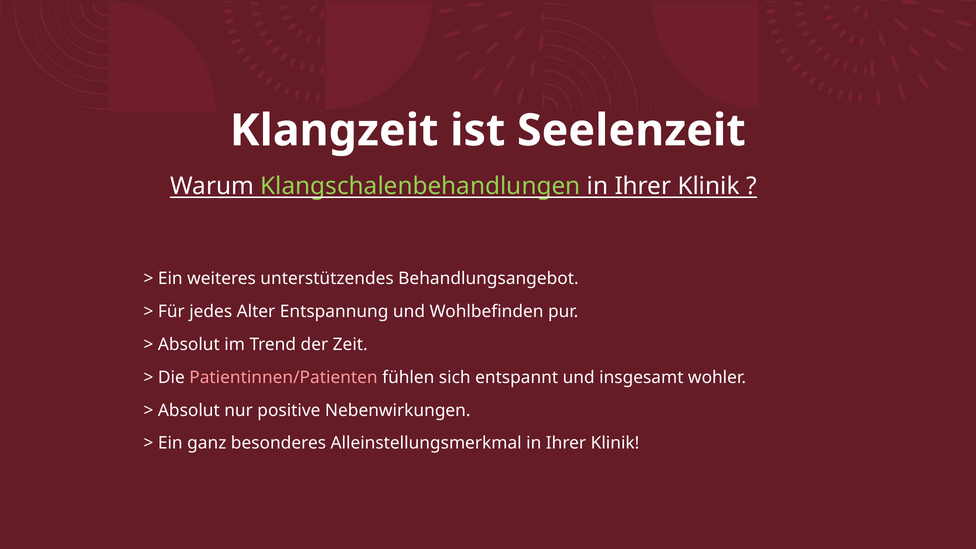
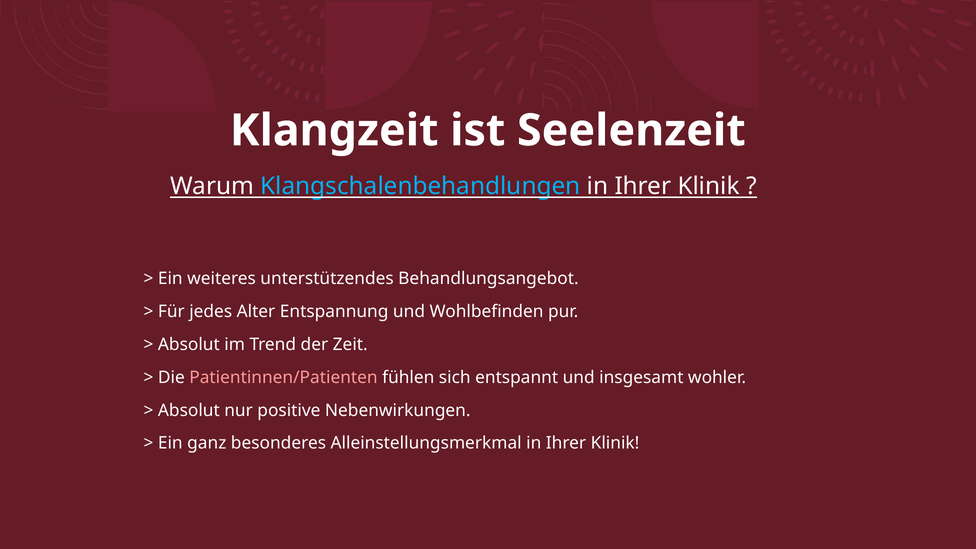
Klangschalenbehandlungen colour: light green -> light blue (420, 186)
